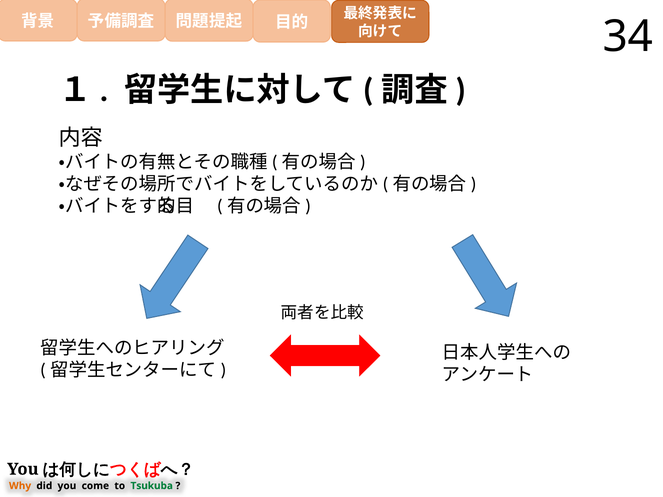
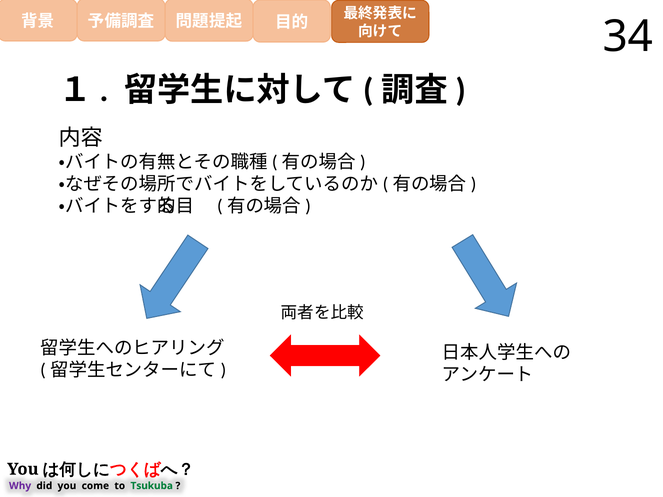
Why colour: orange -> purple (20, 486)
